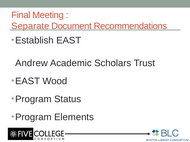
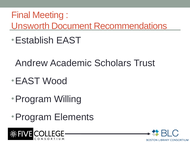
Separate: Separate -> Unsworth (30, 26)
Status: Status -> Willing (68, 99)
